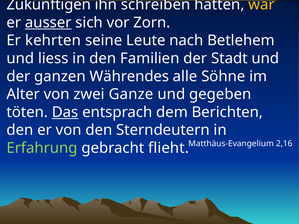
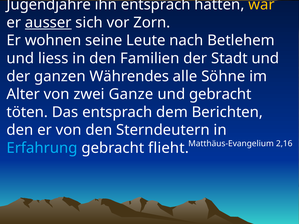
Zukünftigen: Zukünftigen -> Jugendjahre (49, 5)
ihn schreiben: schreiben -> entsprach (156, 5)
kehrten: kehrten -> wohnen (53, 40)
und gegeben: gegeben -> gebracht (220, 94)
Das underline: present -> none (65, 112)
Erfahrung colour: light green -> light blue (42, 148)
